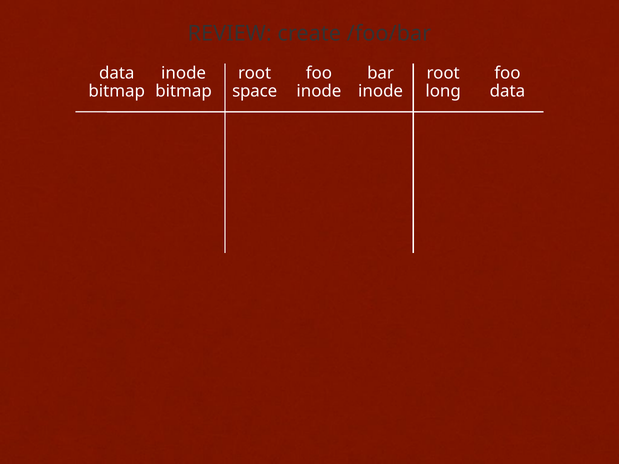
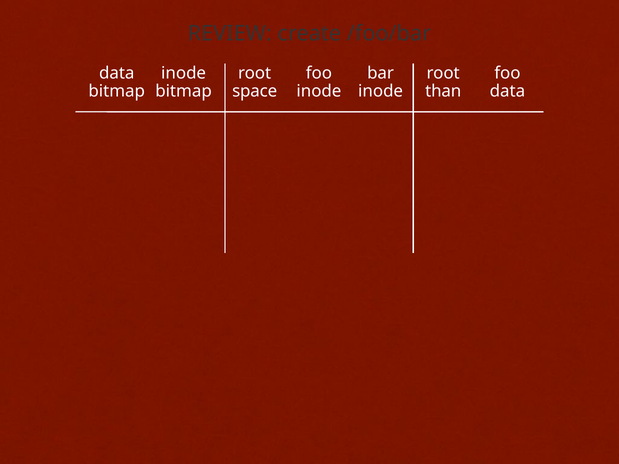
long: long -> than (443, 91)
